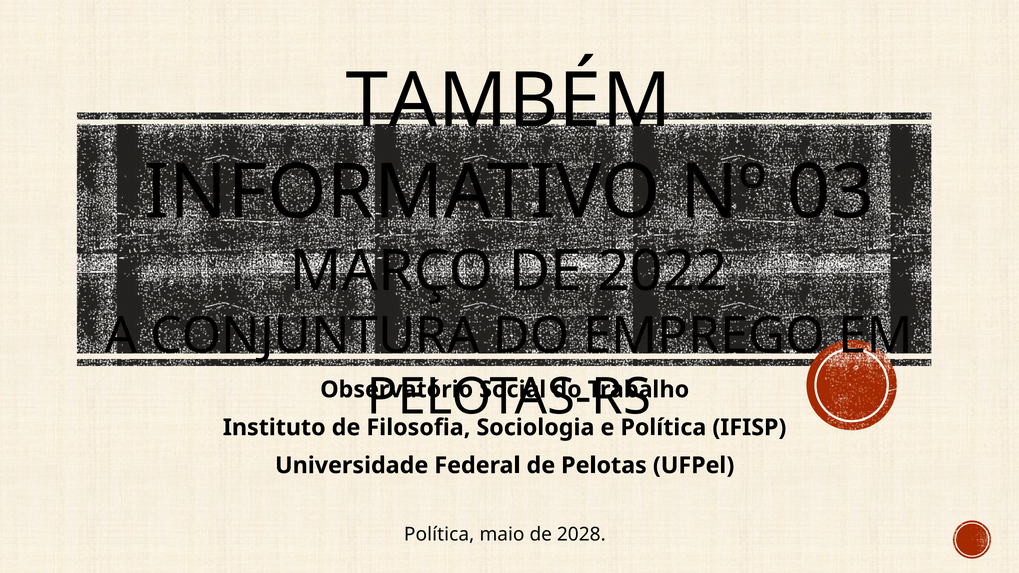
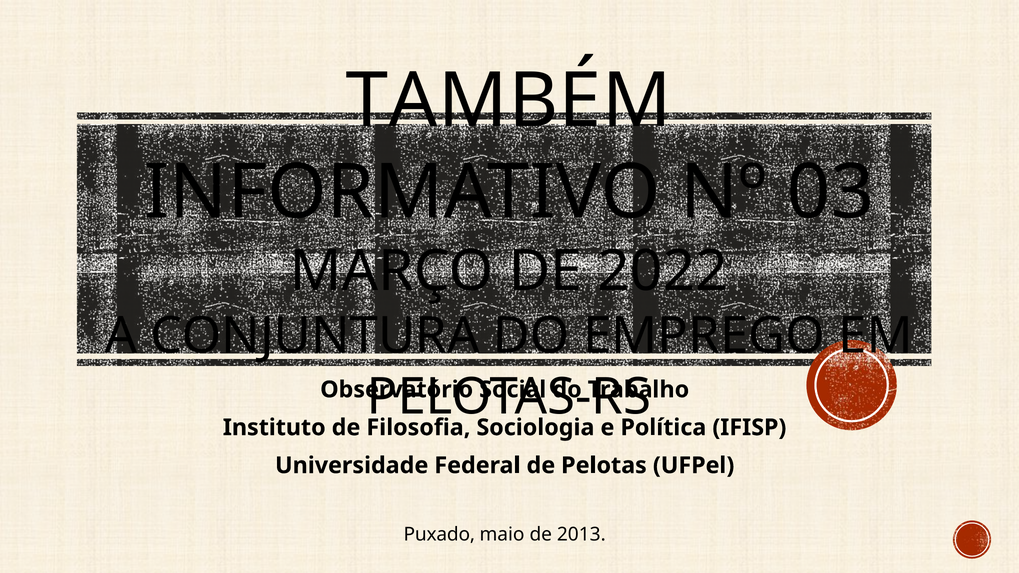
Política: Política -> Puxado (439, 535)
2028: 2028 -> 2013 (581, 535)
